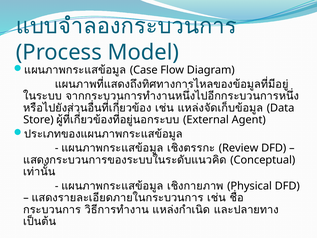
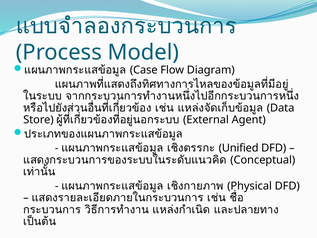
Review: Review -> Unified (239, 148)
